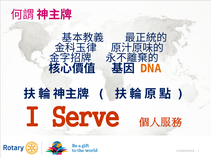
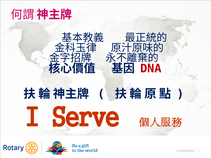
DNA colour: orange -> red (151, 69)
